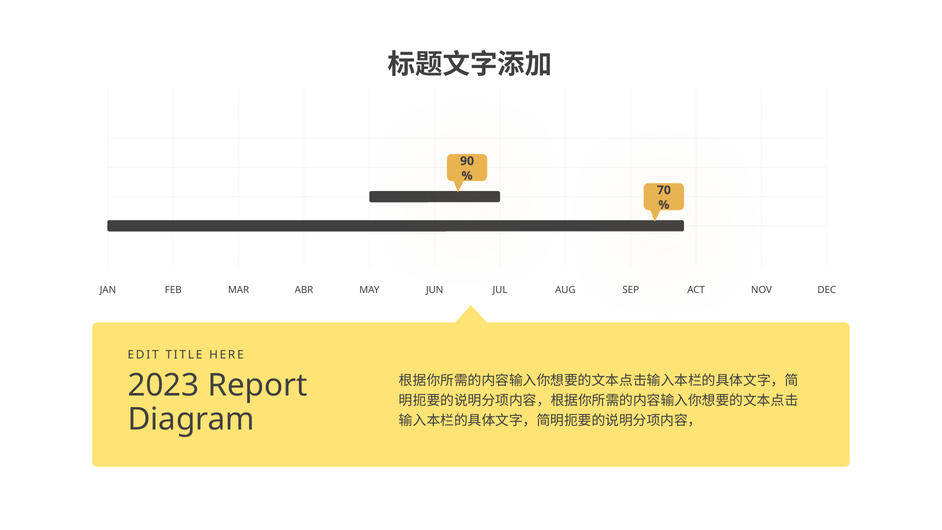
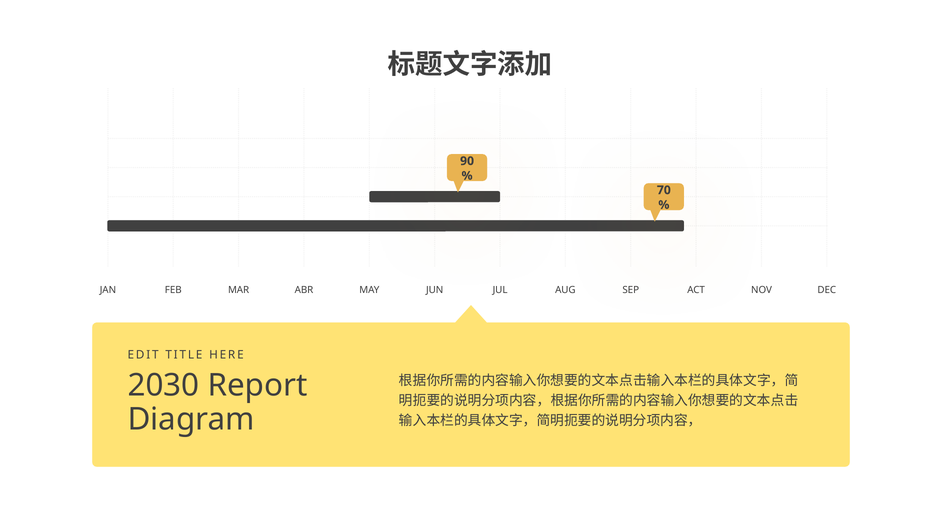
2023: 2023 -> 2030 (163, 386)
